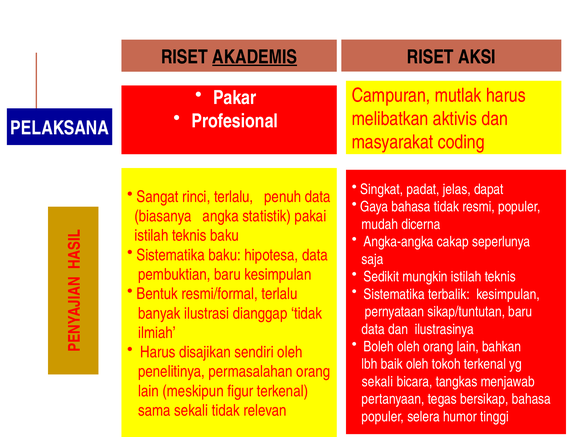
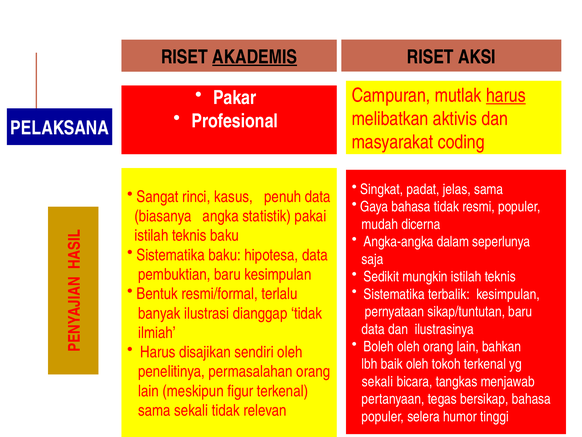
harus underline: none -> present (506, 95)
jelas dapat: dapat -> sama (489, 189)
rinci terlalu: terlalu -> kasus (234, 197)
cakap: cakap -> dalam (453, 242)
